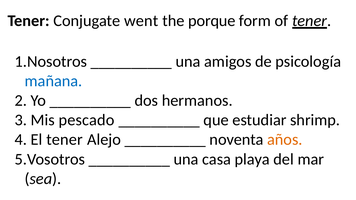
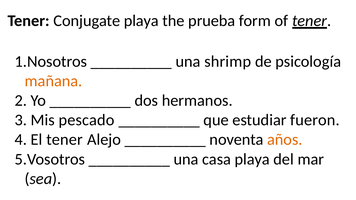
Conjugate went: went -> playa (141, 21)
porque: porque -> prueba (212, 21)
amigos: amigos -> shrimp (228, 61)
mañana colour: blue -> orange (54, 81)
shrimp: shrimp -> fueron (315, 120)
